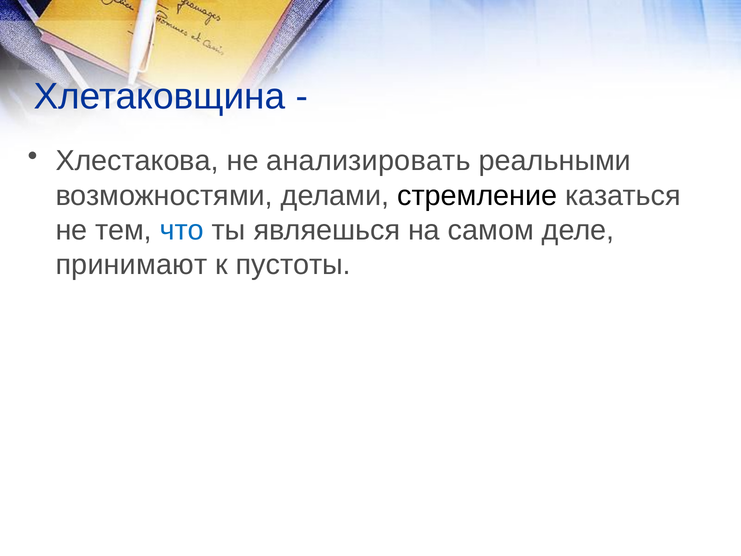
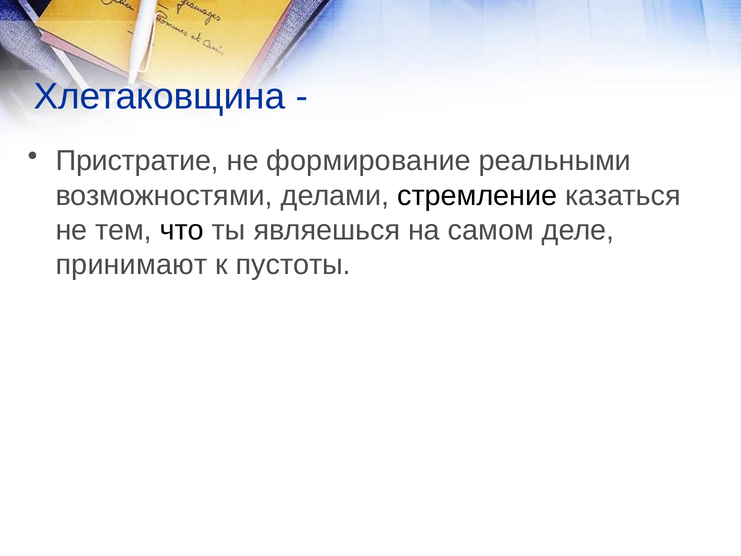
Хлестакова: Хлестакова -> Пристратие (137, 161)
анализировать: анализировать -> формирование (369, 161)
что colour: blue -> black (182, 230)
